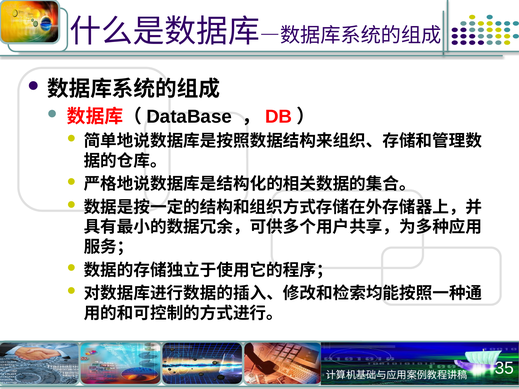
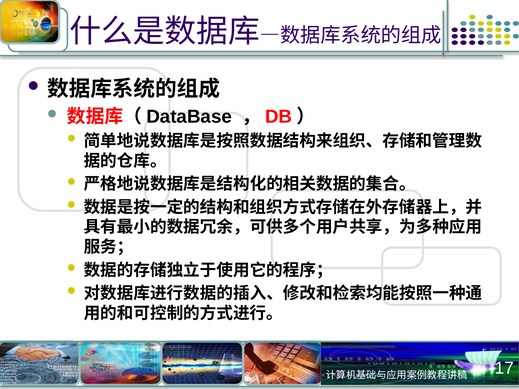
35: 35 -> 17 (504, 368)
